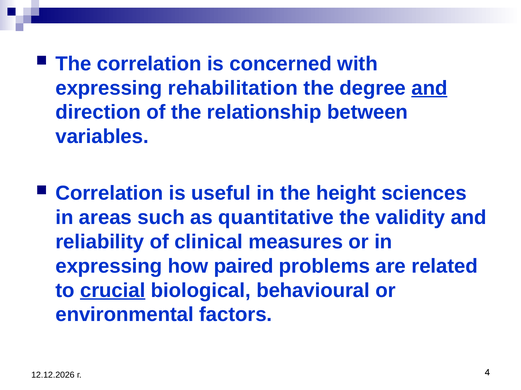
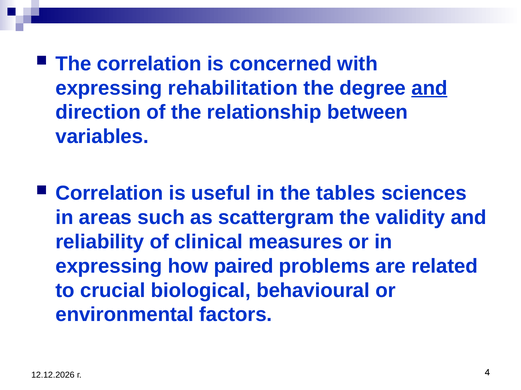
height: height -> tables (346, 194)
quantitative: quantitative -> scattergram (276, 218)
crucial underline: present -> none (113, 291)
